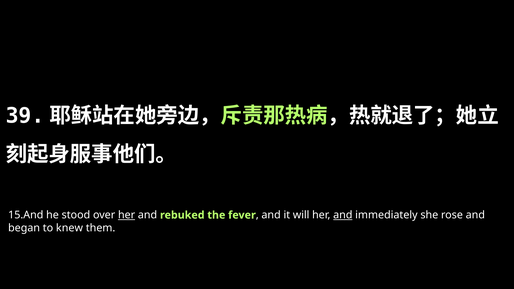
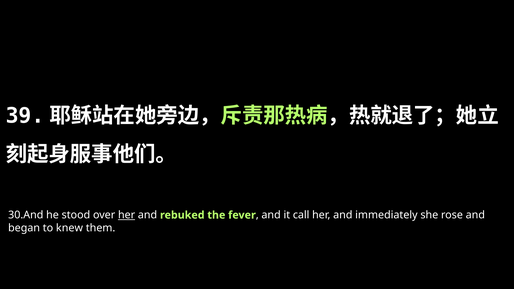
15.And: 15.And -> 30.And (26, 215)
will: will -> call (301, 215)
and underline: present -> none (343, 215)
